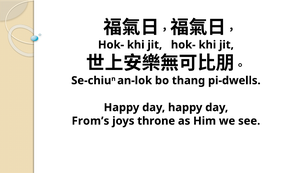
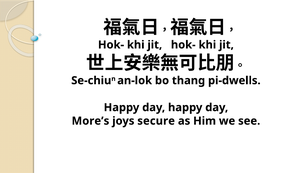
From’s: From’s -> More’s (90, 121)
throne: throne -> secure (156, 121)
